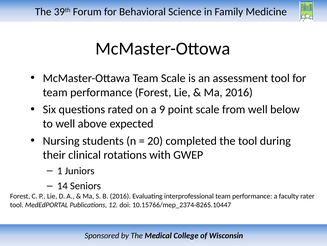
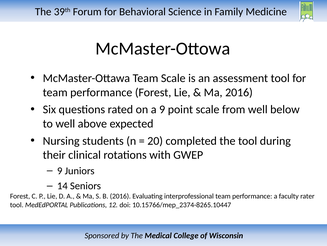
1: 1 -> 9 (60, 170)
